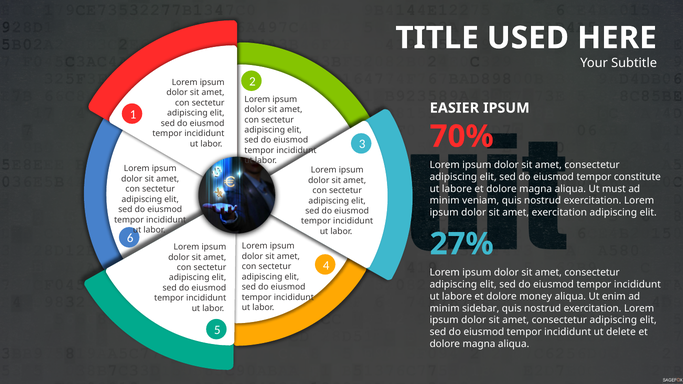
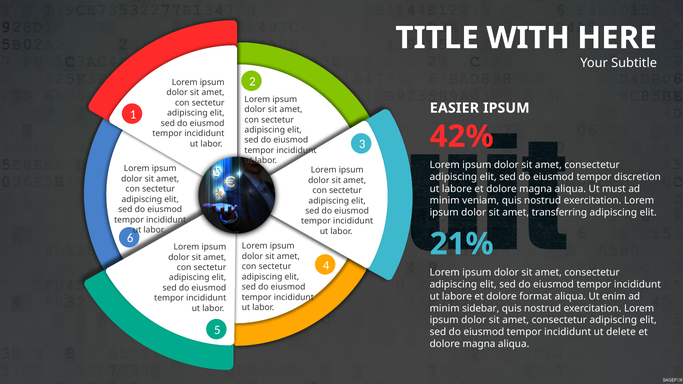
USED: USED -> WITH (528, 38)
70%: 70% -> 42% (462, 137)
constitute: constitute -> discretion (637, 177)
amet exercitation: exercitation -> transferring (559, 213)
27%: 27% -> 21% (462, 244)
money: money -> format (536, 296)
